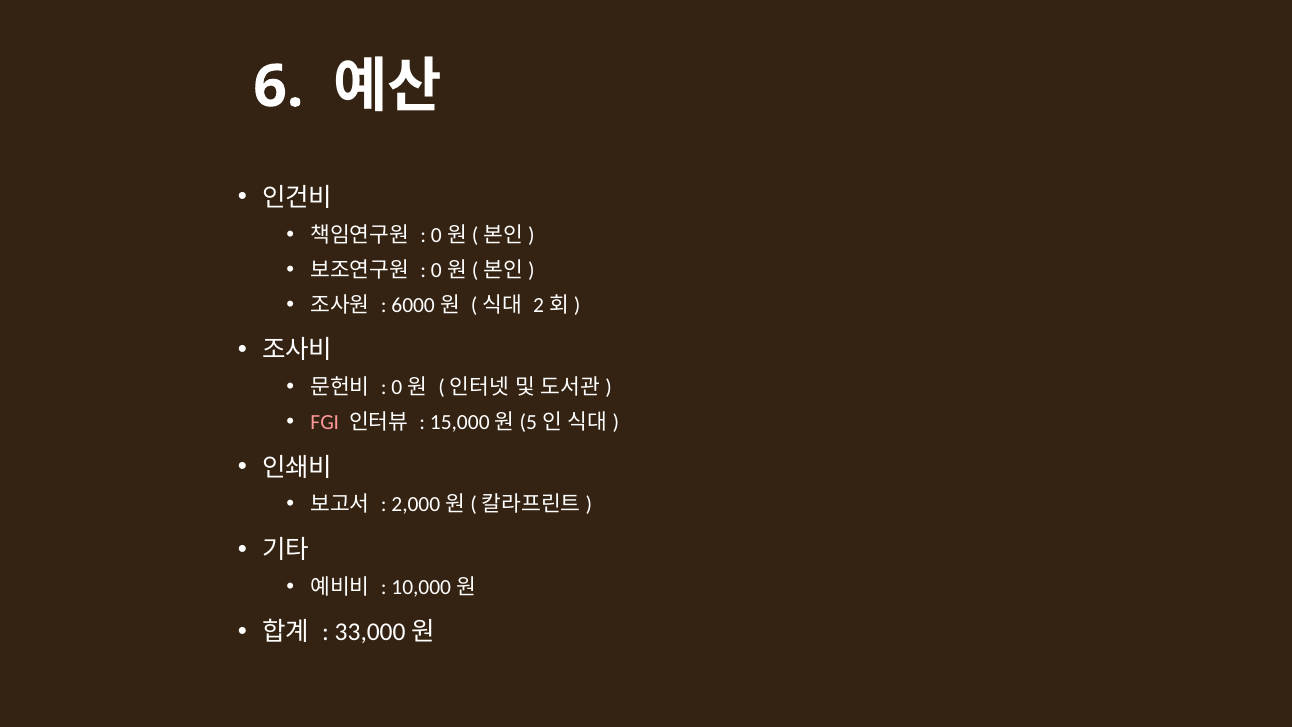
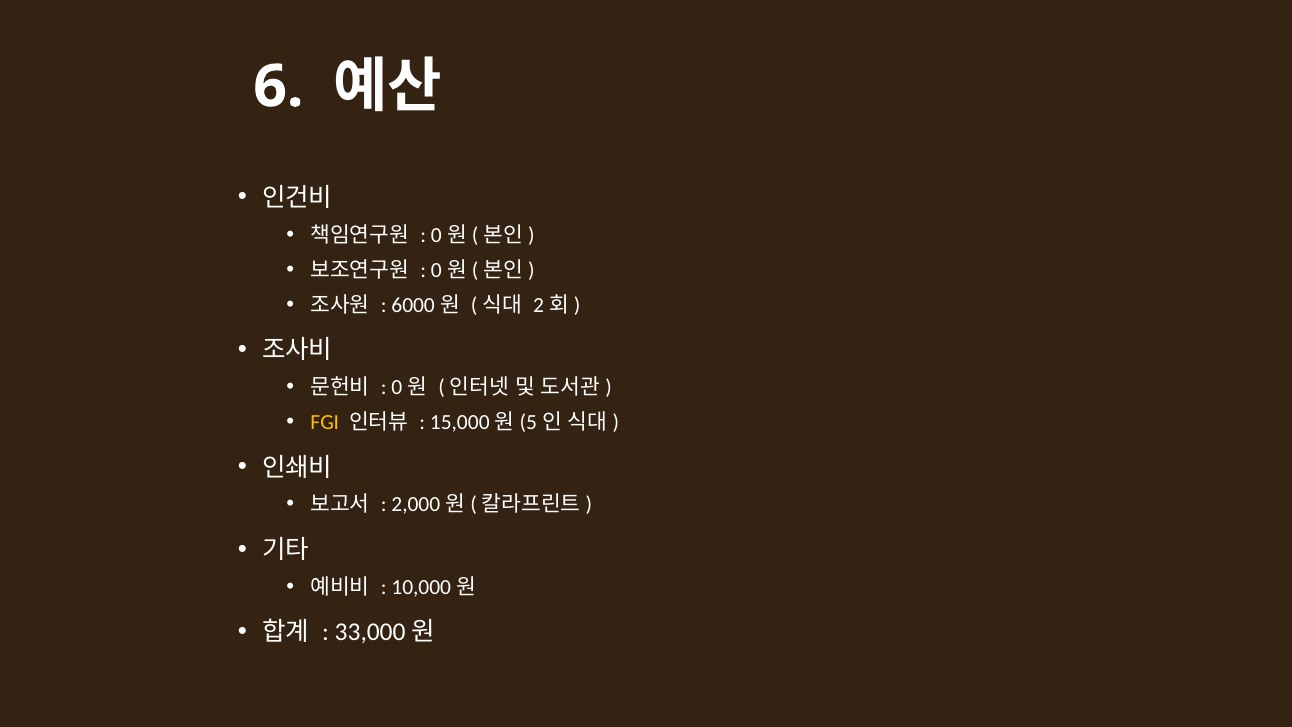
FGI colour: pink -> yellow (325, 422)
